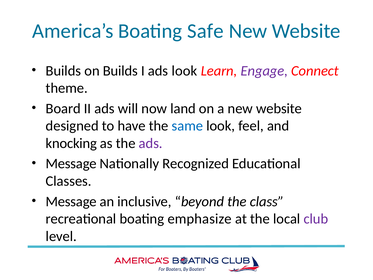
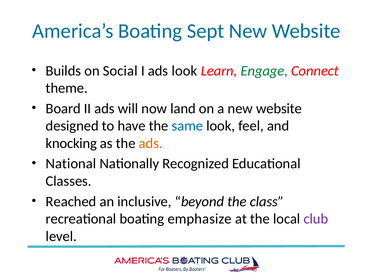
Safe: Safe -> Sept (206, 31)
on Builds: Builds -> Social (120, 71)
Engage colour: purple -> green (264, 71)
ads colour: purple -> orange (151, 143)
Message: Message -> National (71, 164)
Message: Message -> Reached (71, 201)
